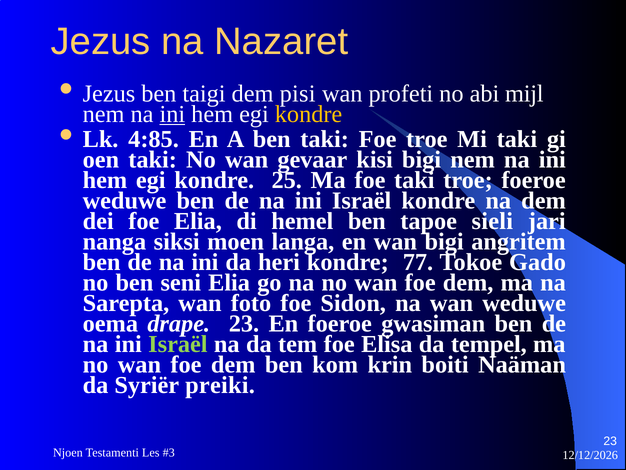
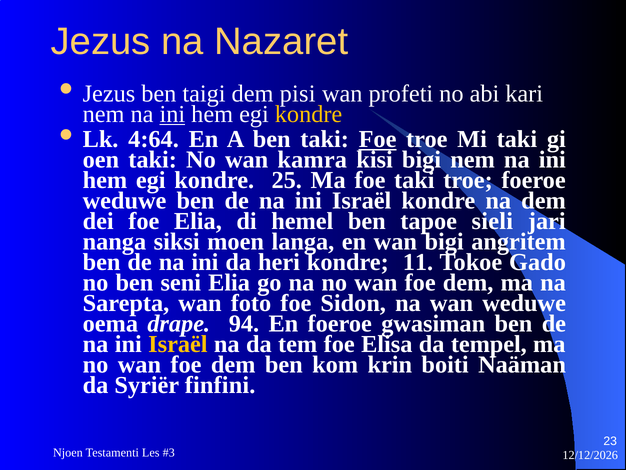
mijl: mijl -> kari (524, 93)
4:85: 4:85 -> 4:64 (154, 139)
Foe underline: none -> present (378, 139)
gevaar: gevaar -> kamra (312, 160)
77: 77 -> 11 (418, 262)
drape 23: 23 -> 94 (244, 323)
Israël colour: light green -> yellow (178, 344)
preiki: preiki -> finfini (220, 385)
